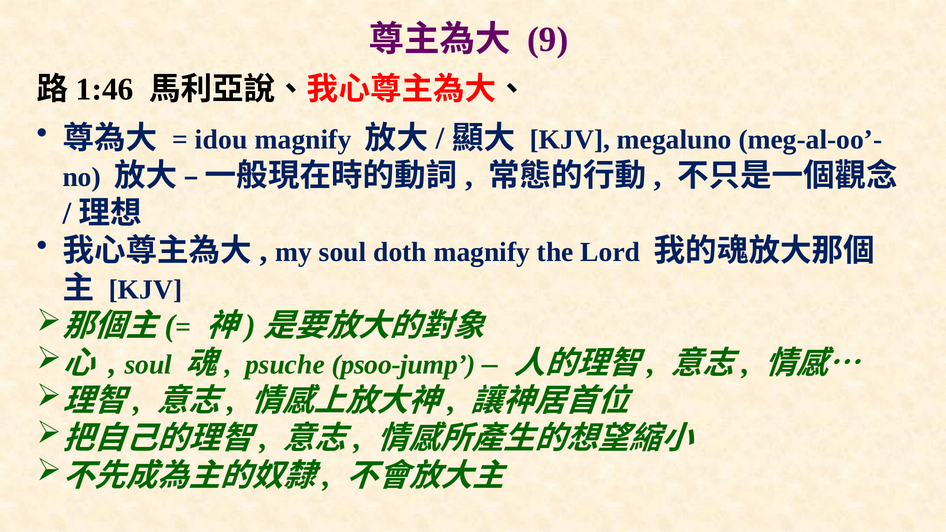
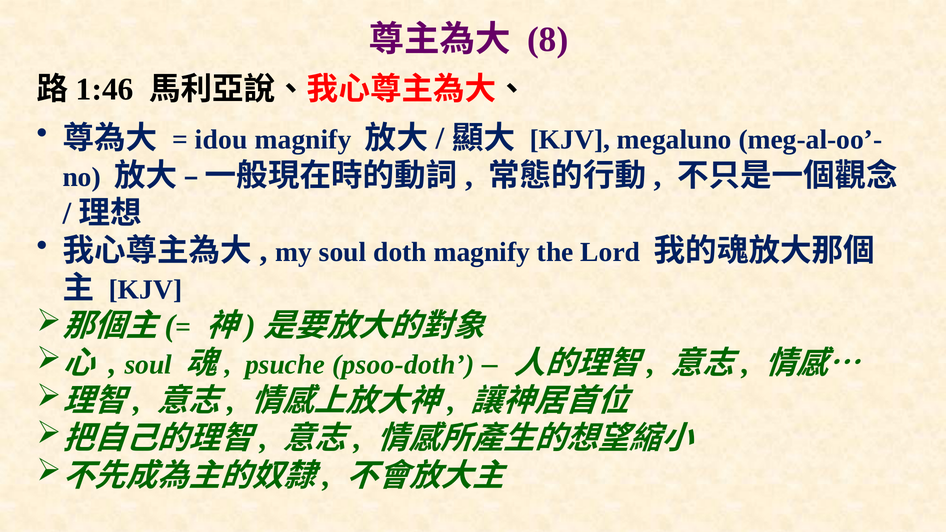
9: 9 -> 8 (548, 40)
psoo-jump: psoo-jump -> psoo-doth (403, 365)
